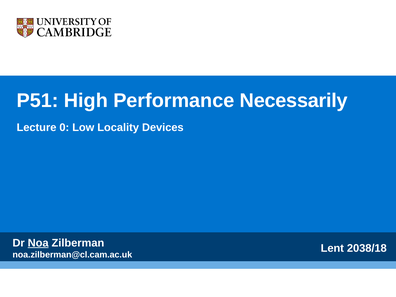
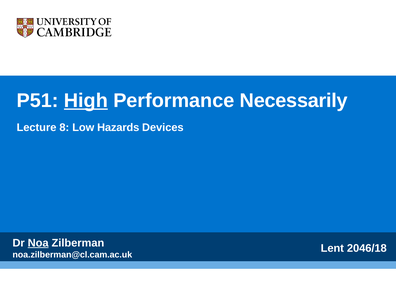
High underline: none -> present (86, 101)
0: 0 -> 8 (64, 128)
Locality: Locality -> Hazards (118, 128)
2038/18: 2038/18 -> 2046/18 (367, 248)
